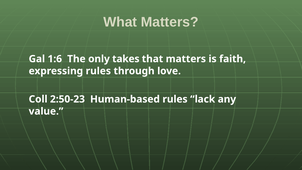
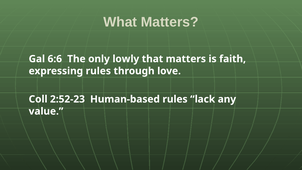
1:6: 1:6 -> 6:6 (55, 59)
takes: takes -> lowly (126, 59)
2:50-23: 2:50-23 -> 2:52-23 (67, 99)
